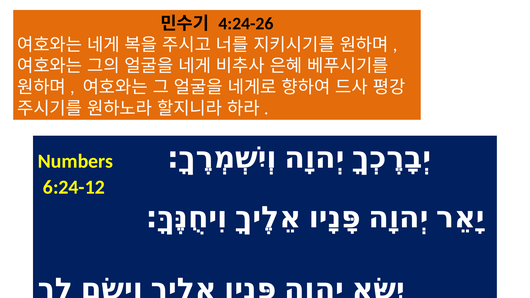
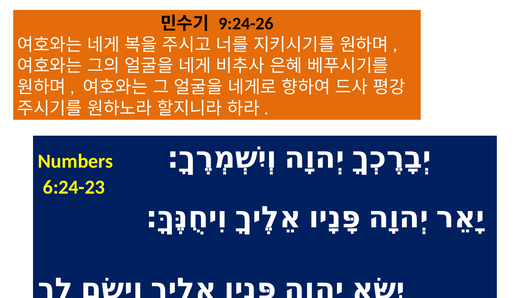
4:24-26: 4:24-26 -> 9:24-26 (246, 24)
6:24-12: 6:24-12 -> 6:24-23 (74, 187)
